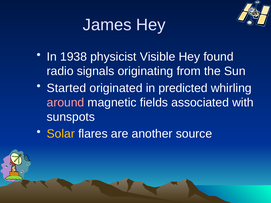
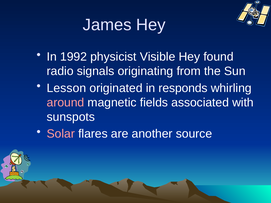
1938: 1938 -> 1992 (74, 57)
Started: Started -> Lesson (66, 88)
predicted: predicted -> responds (183, 88)
Solar colour: yellow -> pink (61, 134)
